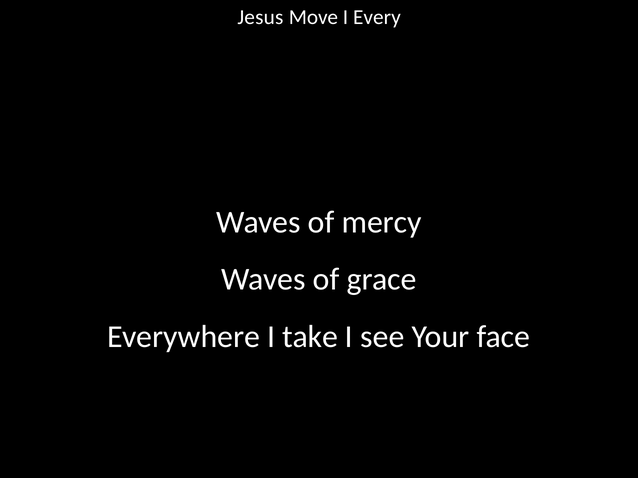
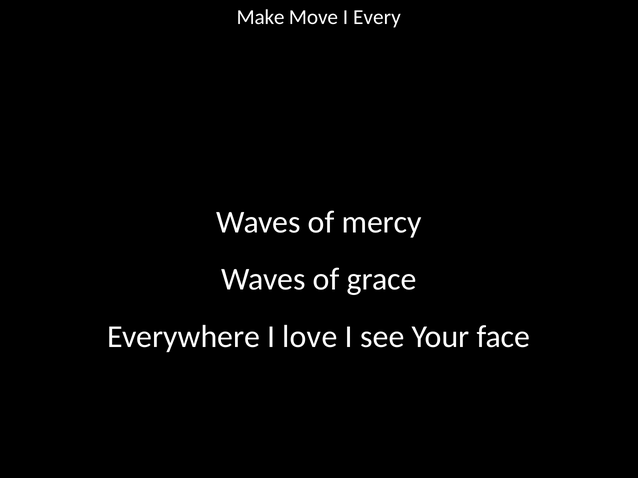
Jesus: Jesus -> Make (261, 17)
take: take -> love (310, 337)
